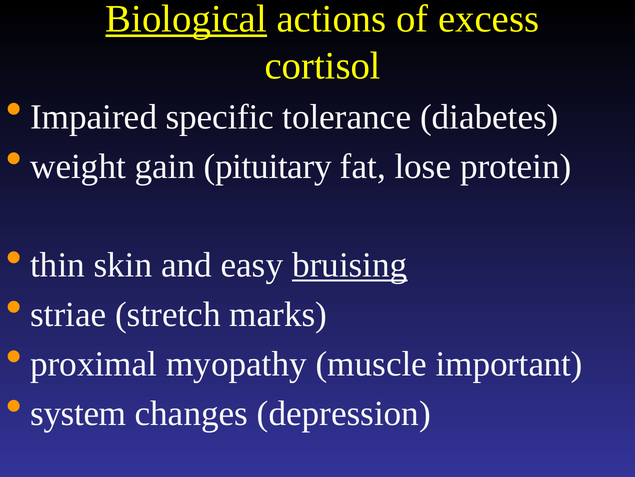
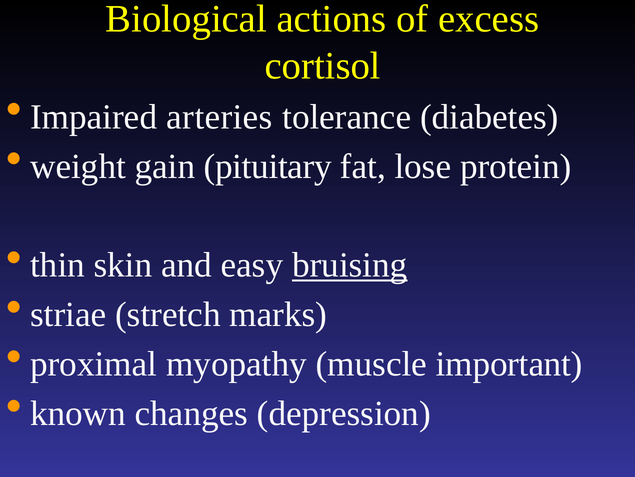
Biological underline: present -> none (186, 19)
specific: specific -> arteries (220, 117)
system: system -> known (78, 413)
